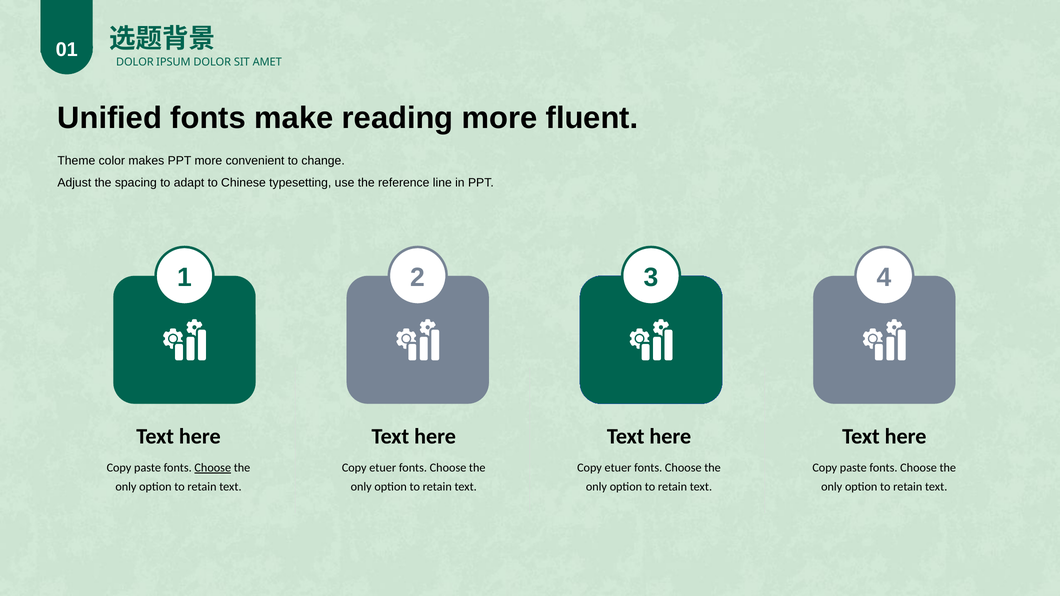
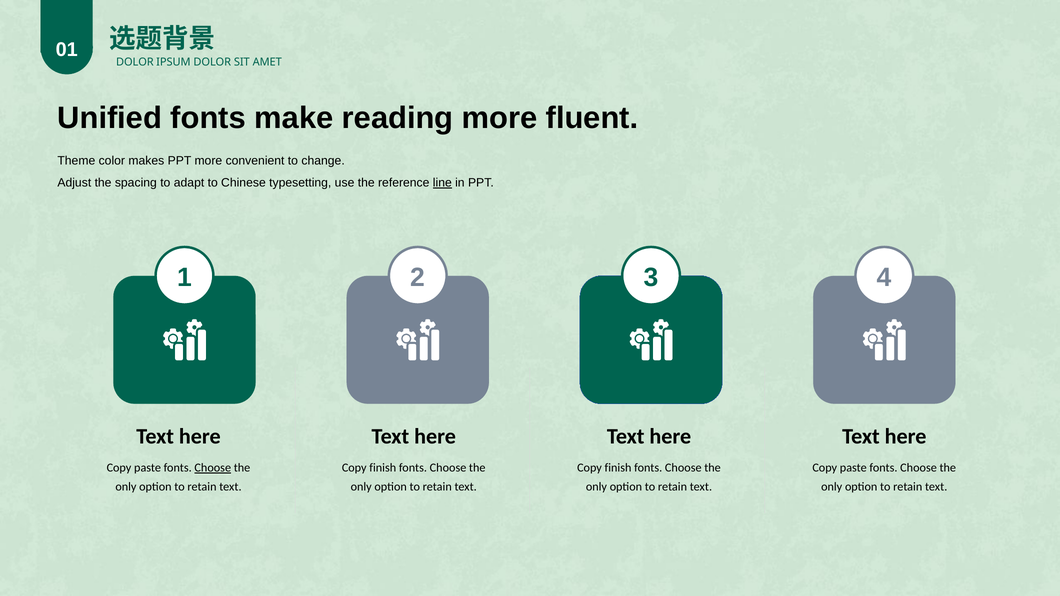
line underline: none -> present (442, 183)
etuer: etuer -> finish (383, 468)
etuer: etuer -> finish (618, 468)
